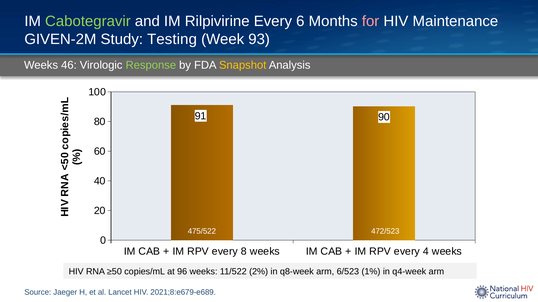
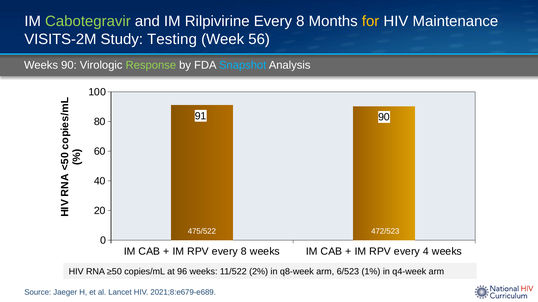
Rilpivirine Every 6: 6 -> 8 (300, 21)
for colour: pink -> yellow (371, 21)
GIVEN-2M: GIVEN-2M -> VISITS-2M (60, 39)
93: 93 -> 56 (259, 39)
Weeks 46: 46 -> 90 (69, 65)
Snapshot colour: yellow -> light blue (243, 65)
